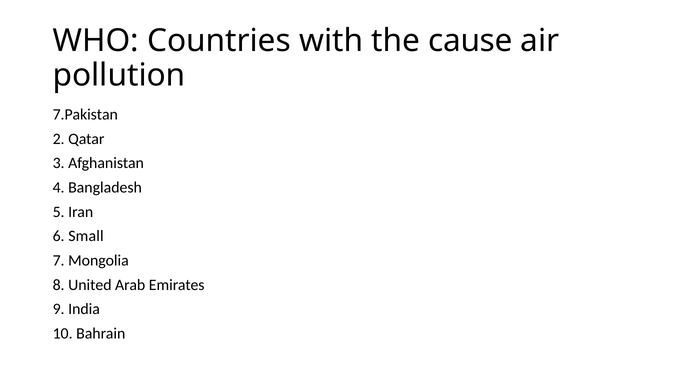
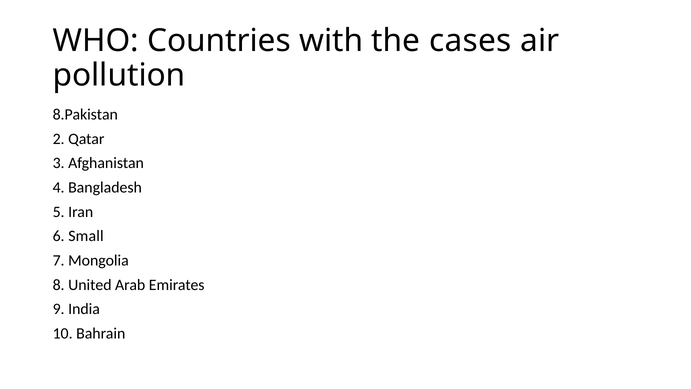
cause: cause -> cases (470, 41)
7.Pakistan: 7.Pakistan -> 8.Pakistan (85, 115)
